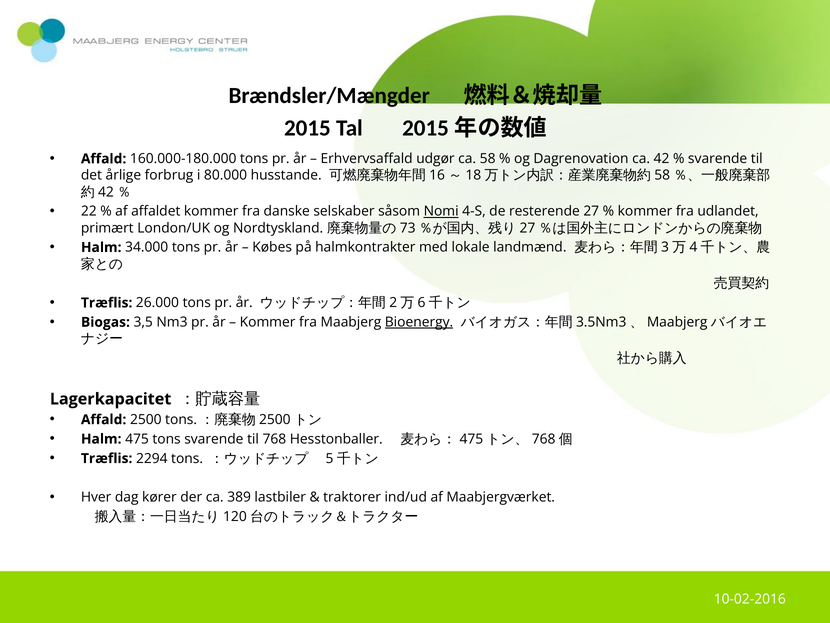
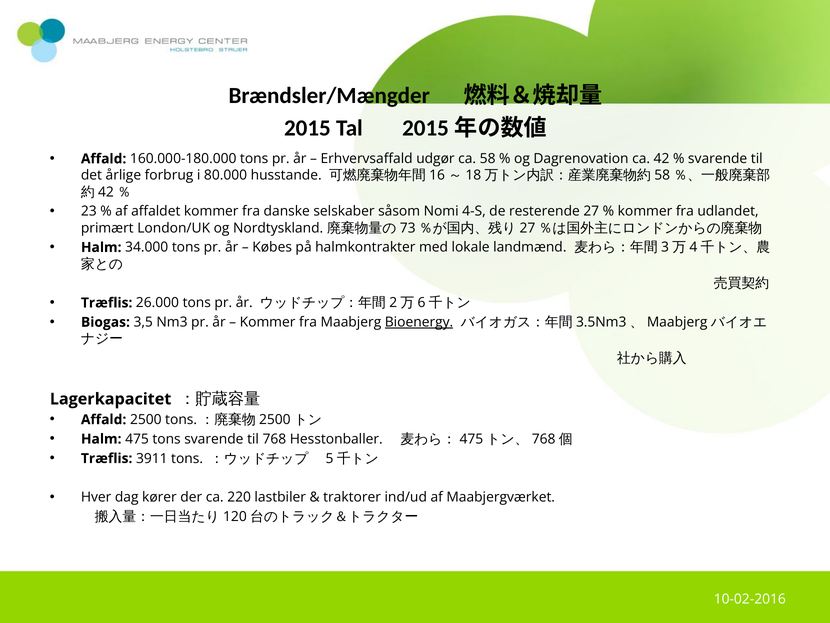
22: 22 -> 23 (89, 211)
Nomi underline: present -> none (441, 211)
2294: 2294 -> 3911 (152, 458)
389: 389 -> 220 (239, 497)
